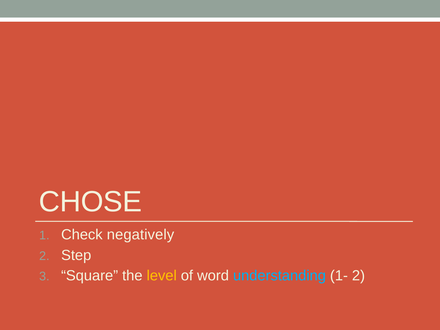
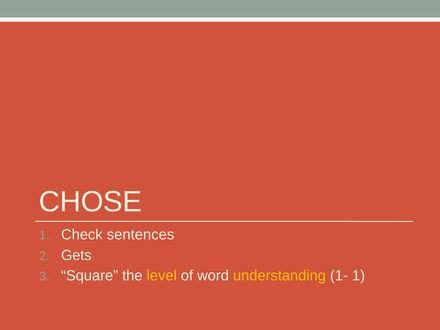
negatively: negatively -> sentences (141, 235)
Step: Step -> Gets (76, 255)
understanding colour: light blue -> yellow (279, 276)
1- 2: 2 -> 1 (359, 276)
